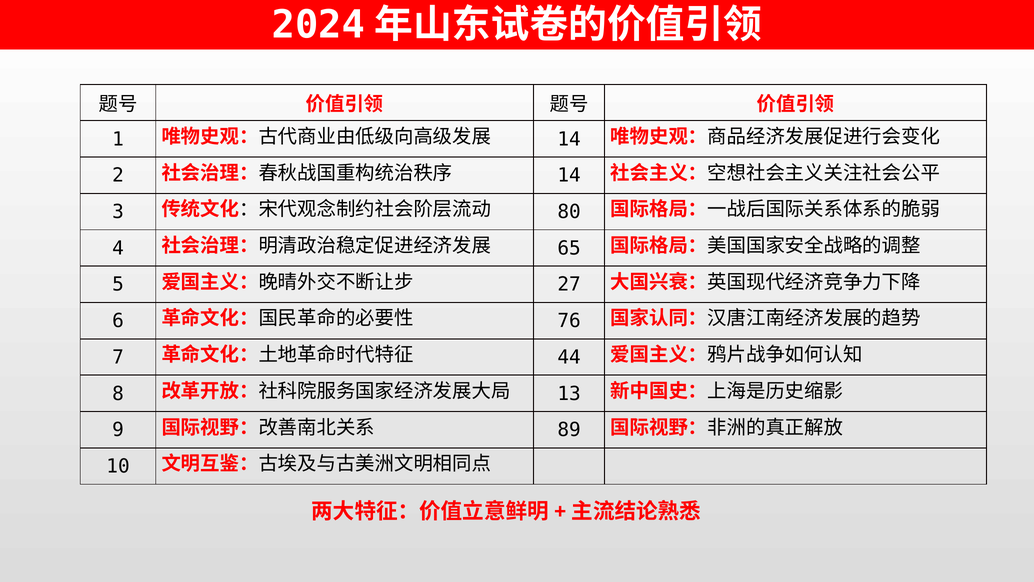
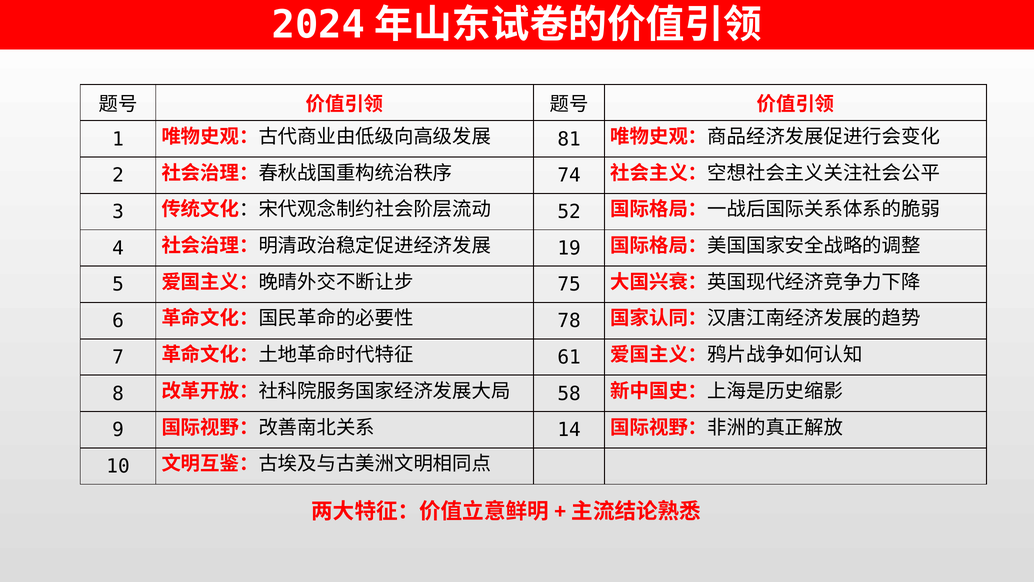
14: 14 -> 81 (569, 139)
14: 14 -> 74 (569, 175)
80: 80 -> 52 (569, 212)
65: 65 -> 19 (569, 248)
27: 27 -> 75 (569, 284)
76: 76 -> 78 (569, 321)
44: 44 -> 61 (569, 357)
13: 13 -> 58 (569, 393)
89: 89 -> 14 (569, 430)
